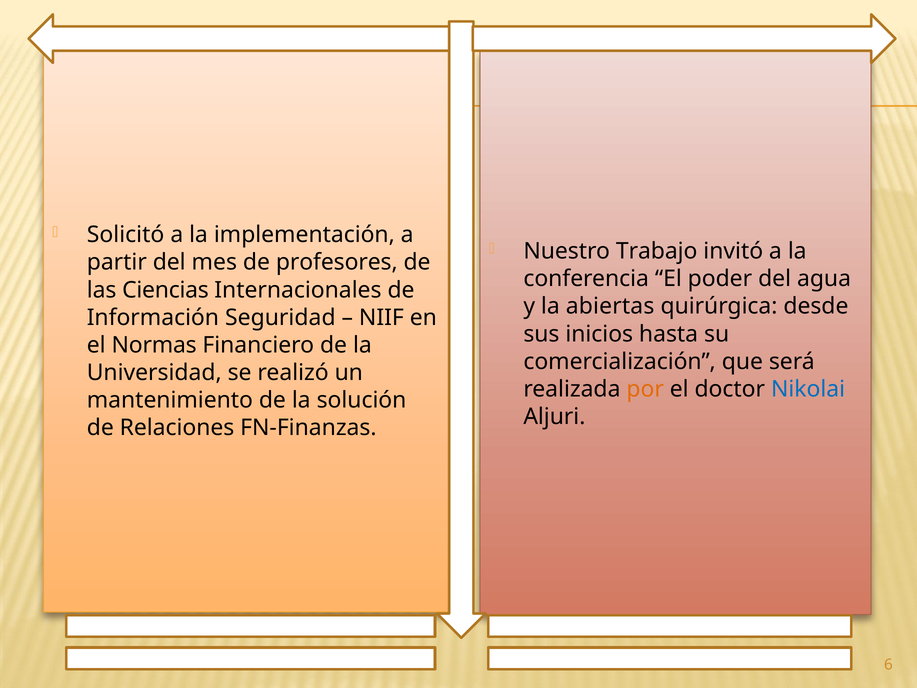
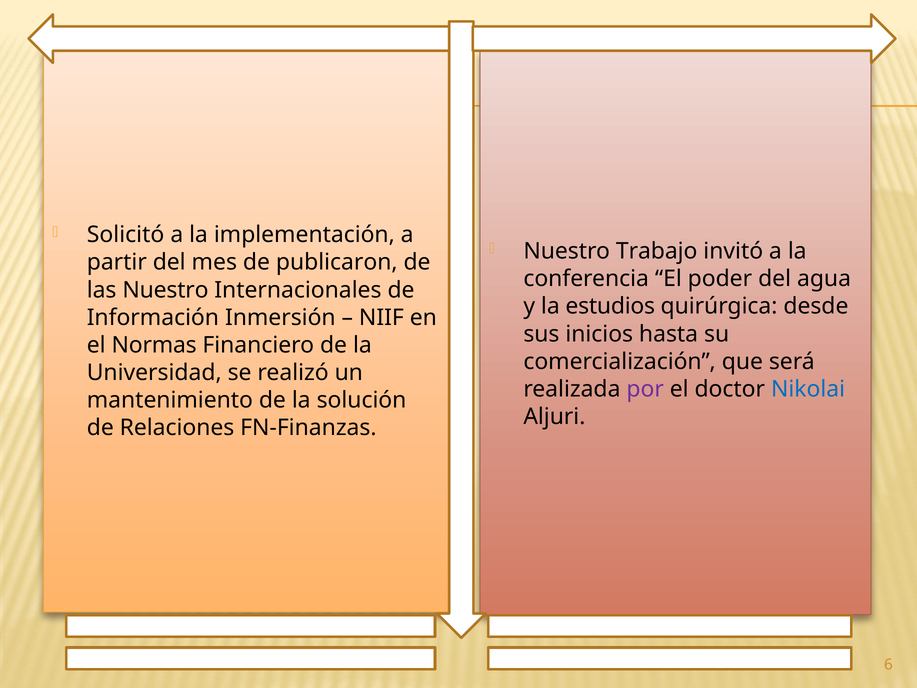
profesores: profesores -> publicaron (337, 262)
las Ciencias: Ciencias -> Nuestro (165, 290)
abiertas: abiertas -> estudios (610, 306)
Seguridad: Seguridad -> Inmersión (280, 317)
por colour: orange -> purple (645, 389)
